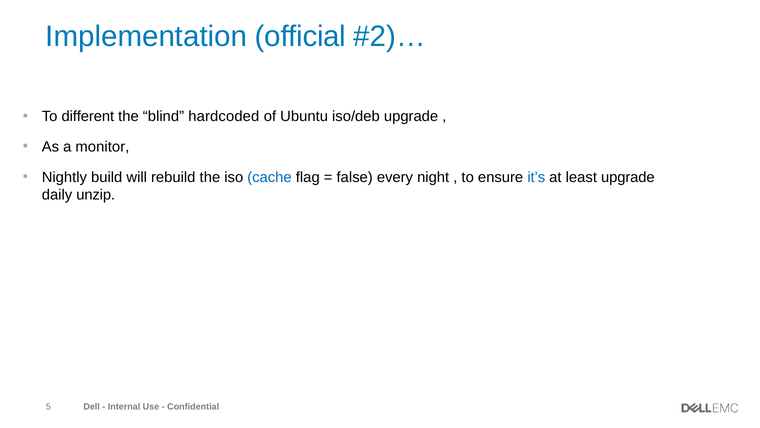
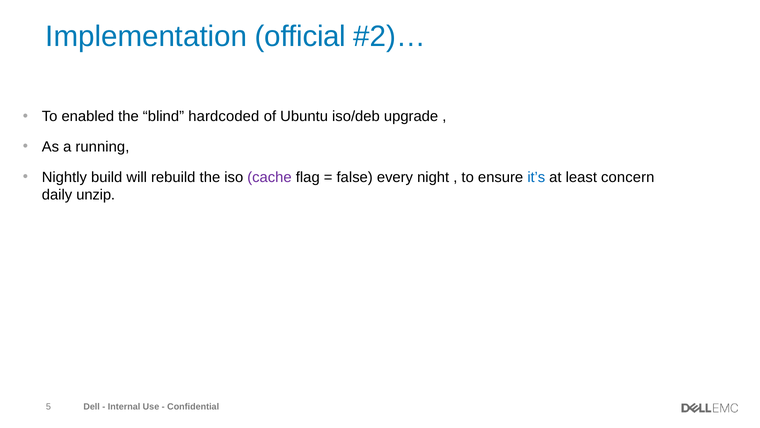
different: different -> enabled (88, 116)
monitor: monitor -> running (102, 147)
cache colour: blue -> purple (269, 177)
least upgrade: upgrade -> concern (628, 177)
